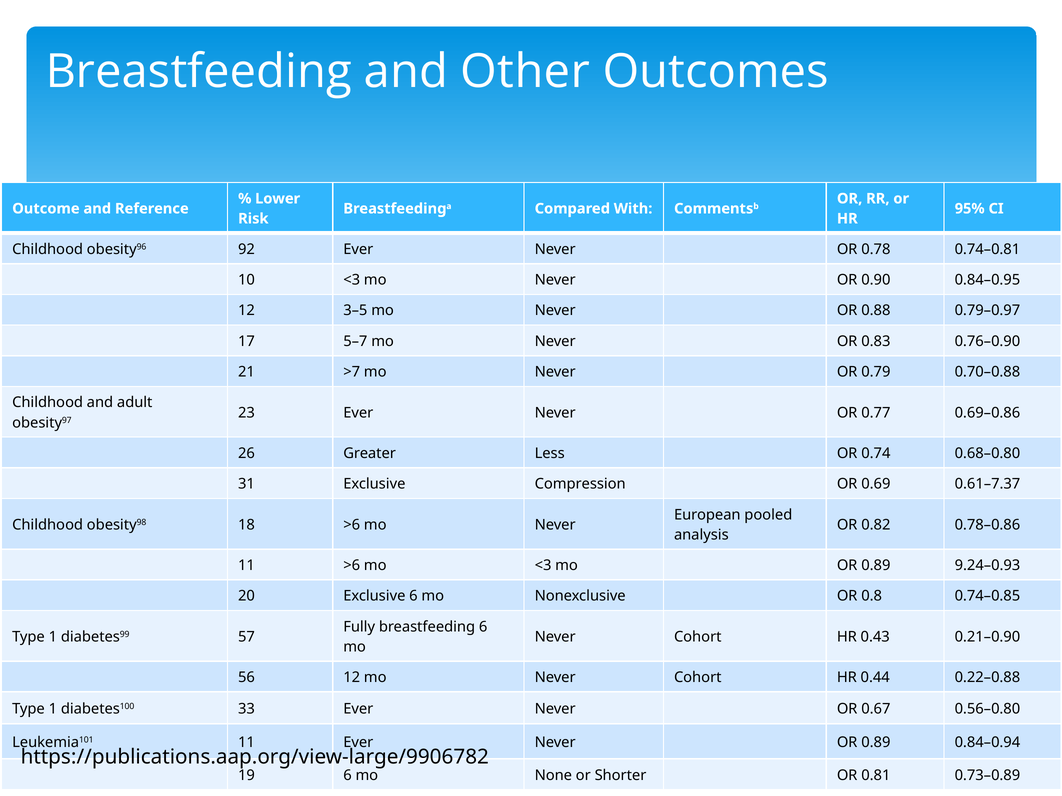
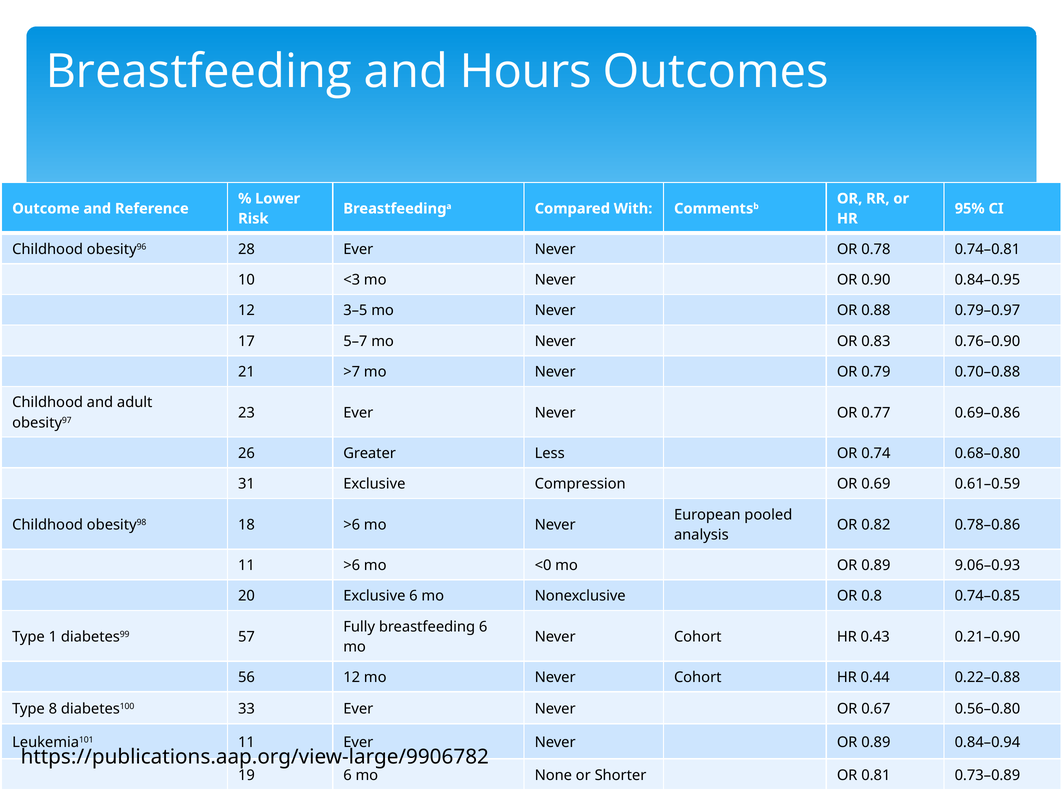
Other: Other -> Hours (526, 72)
92: 92 -> 28 (247, 249)
0.61–7.37: 0.61–7.37 -> 0.61–0.59 (987, 484)
mo <3: <3 -> <0 (543, 566)
9.24–0.93: 9.24–0.93 -> 9.06–0.93 (987, 566)
1: 1 -> 8 (53, 709)
